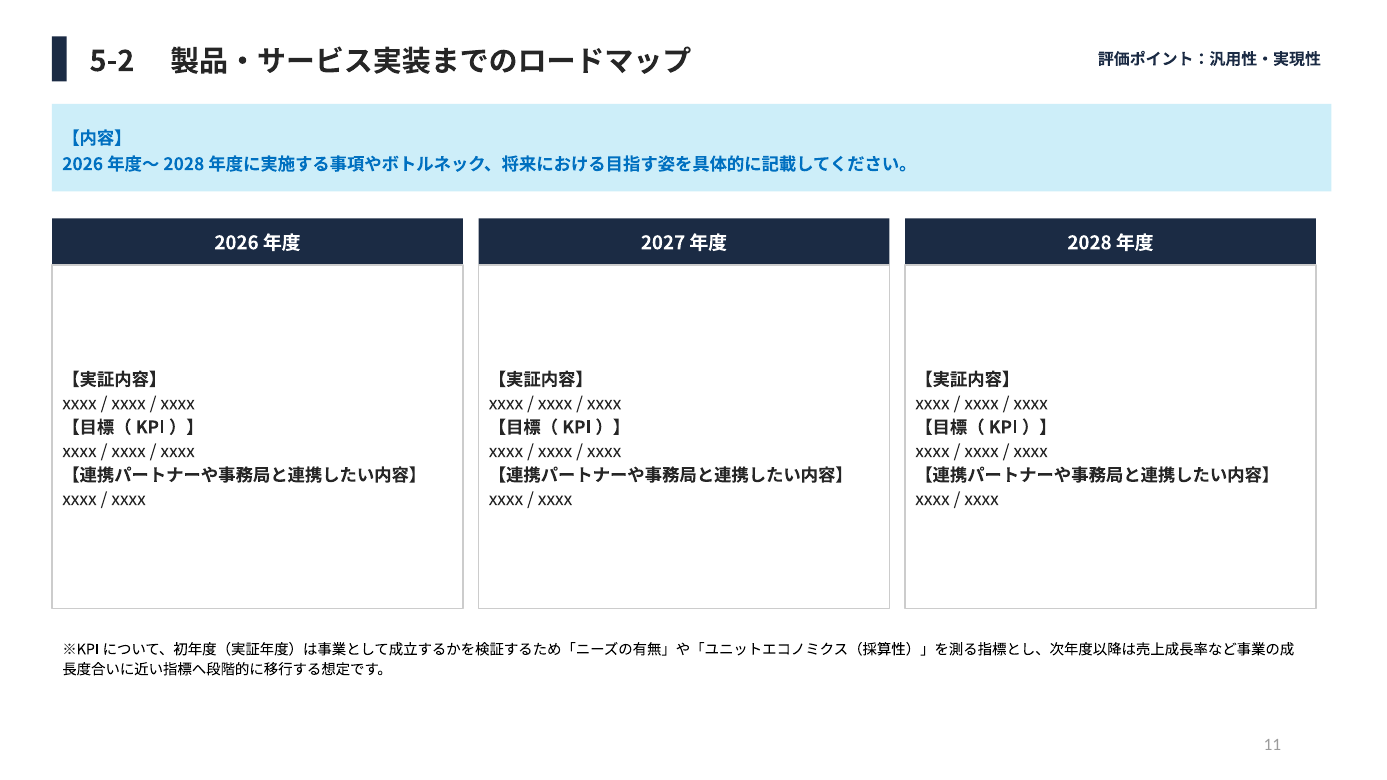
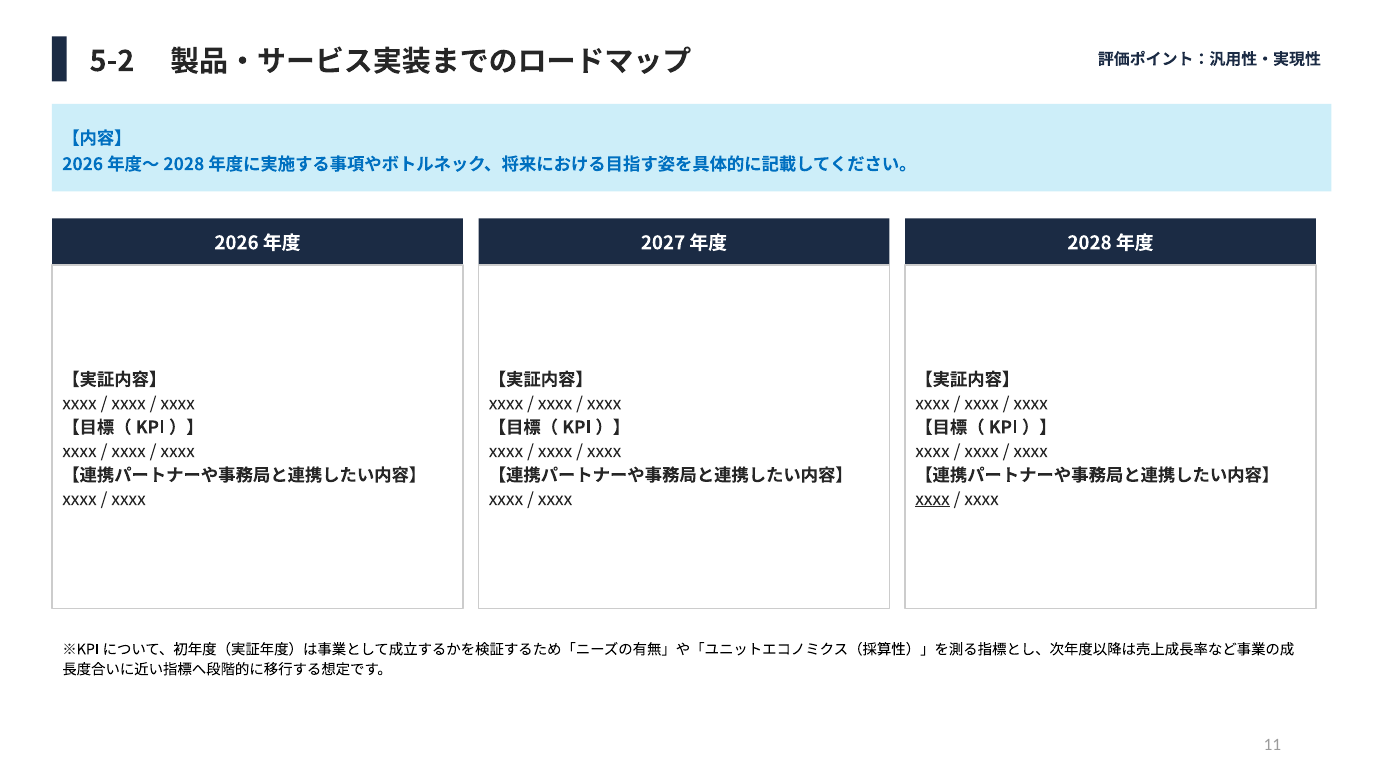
xxxx underline: none -> present (932, 499)
